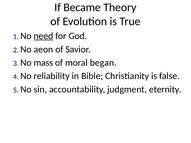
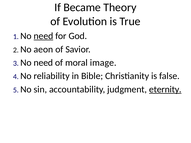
3 No mass: mass -> need (43, 63)
began: began -> image (103, 63)
eternity underline: none -> present (165, 89)
